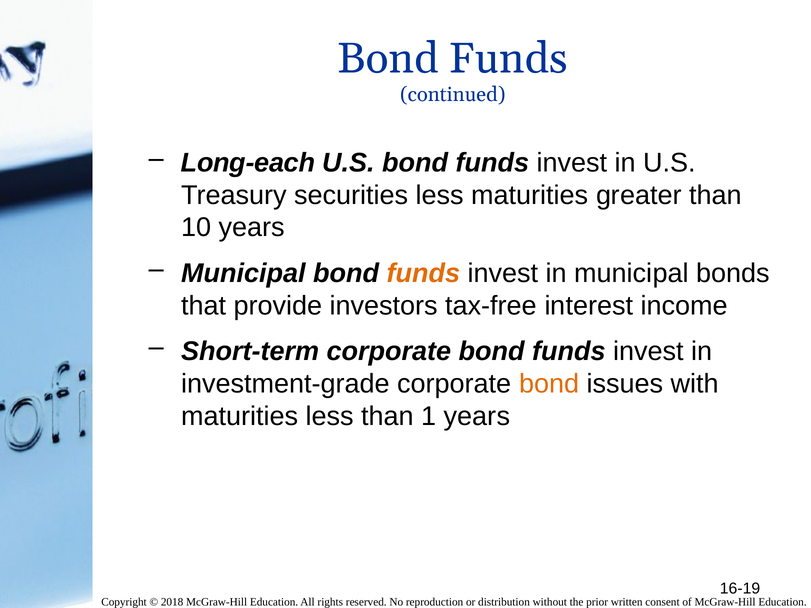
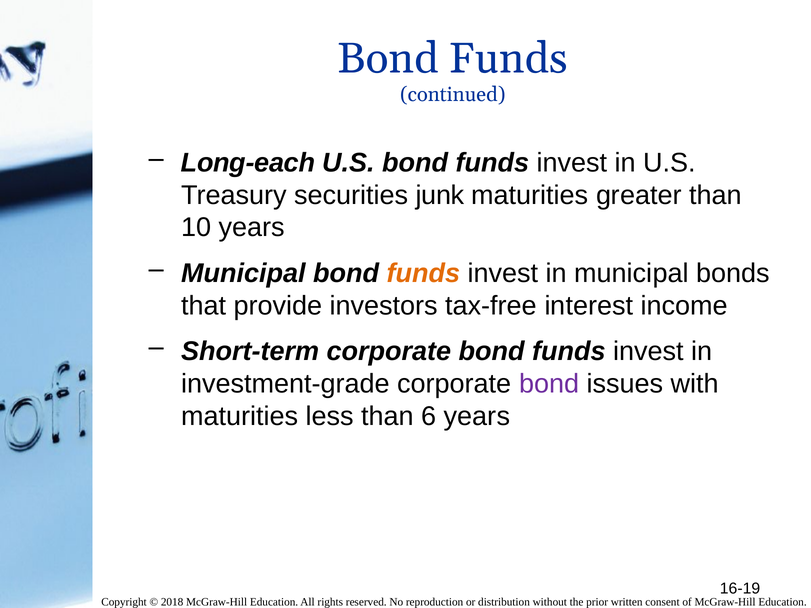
securities less: less -> junk (440, 195)
bond colour: orange -> purple (549, 384)
1: 1 -> 6 (429, 416)
